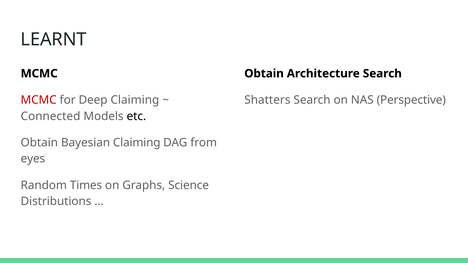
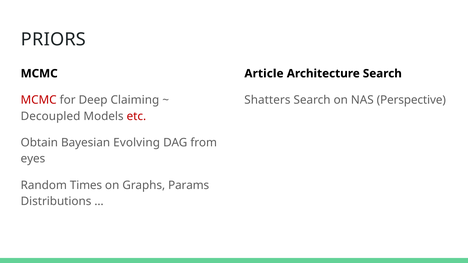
LEARNT: LEARNT -> PRIORS (53, 40)
Obtain: Obtain -> Article (264, 74)
Connected: Connected -> Decoupled (51, 116)
etc colour: black -> red (136, 116)
Bayesian Claiming: Claiming -> Evolving (137, 143)
Science: Science -> Params (189, 185)
